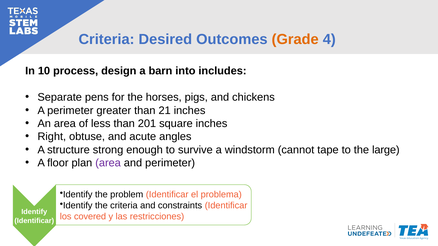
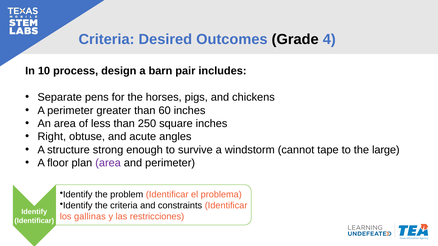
Grade colour: orange -> black (295, 39)
into: into -> pair (185, 71)
21: 21 -> 60 (165, 111)
201: 201 -> 250 (147, 124)
covered: covered -> gallinas (90, 217)
